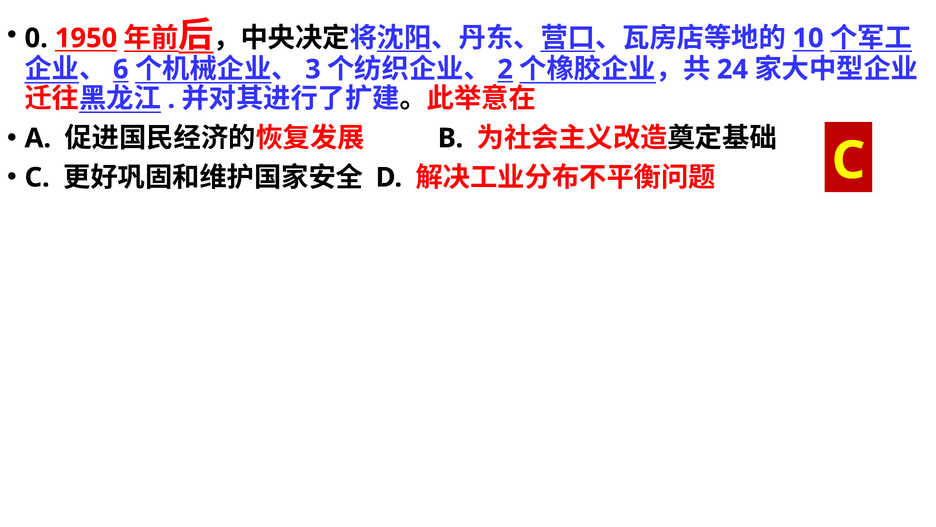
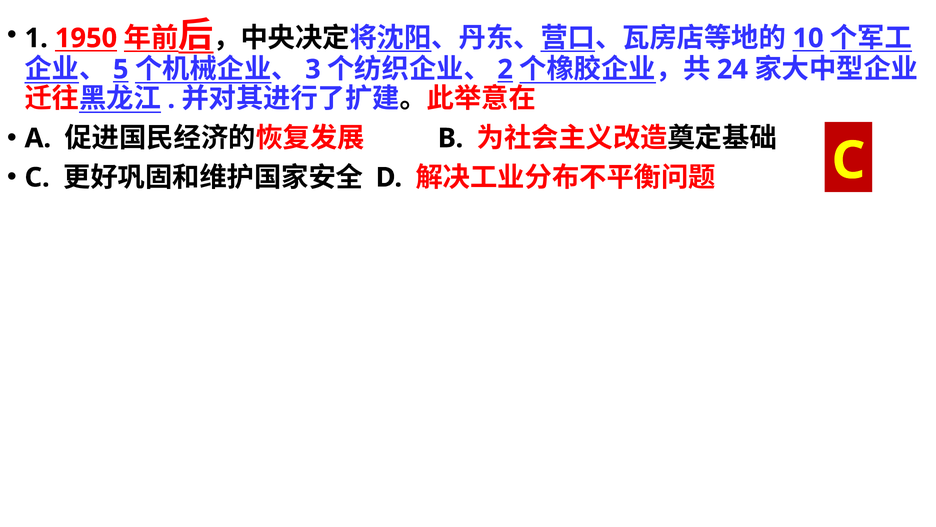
0: 0 -> 1 (36, 38)
6: 6 -> 5 (121, 69)
